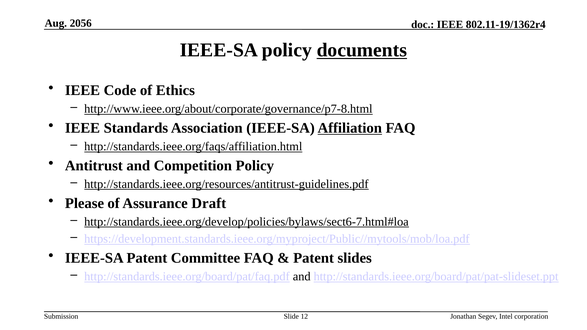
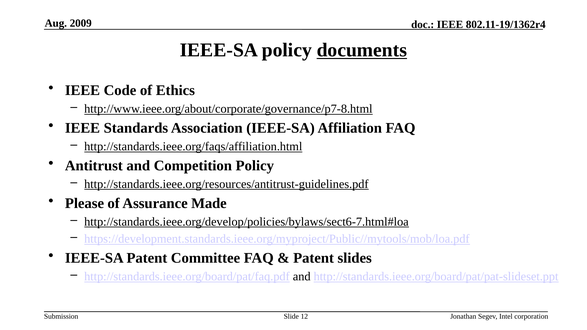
2056: 2056 -> 2009 (81, 23)
Affiliation underline: present -> none (350, 128)
Draft: Draft -> Made (209, 203)
